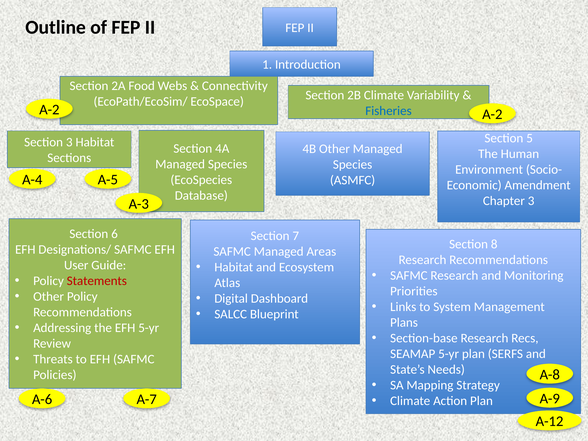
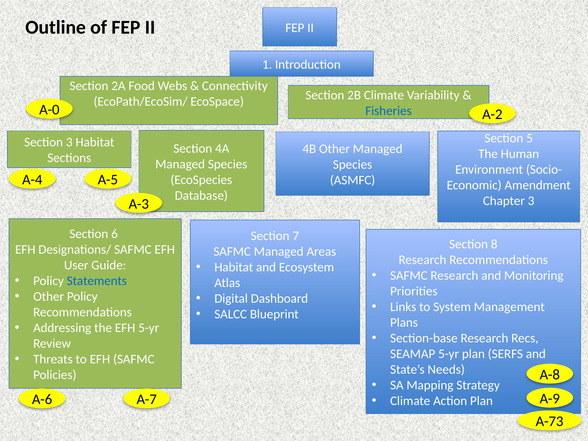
A-2: A-2 -> A-0 (49, 110)
Statements colour: red -> blue (97, 281)
A-12: A-12 -> A-73 (550, 421)
